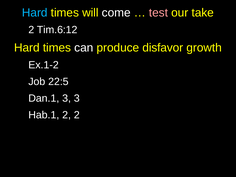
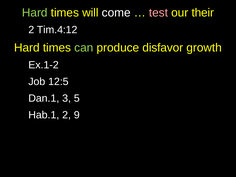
Hard colour: light blue -> light green (35, 13)
take: take -> their (203, 13)
Tim.6:12: Tim.6:12 -> Tim.4:12 (57, 30)
can colour: white -> light green (84, 48)
22:5: 22:5 -> 12:5 (58, 82)
3 3: 3 -> 5 (77, 98)
2 2: 2 -> 9 (77, 115)
